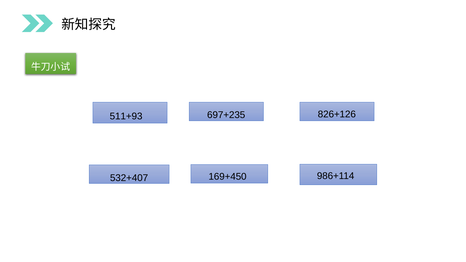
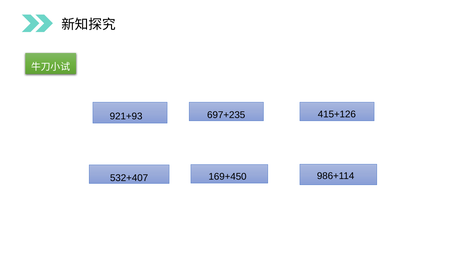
826+126: 826+126 -> 415+126 (337, 114)
511+93: 511+93 -> 921+93 (126, 116)
